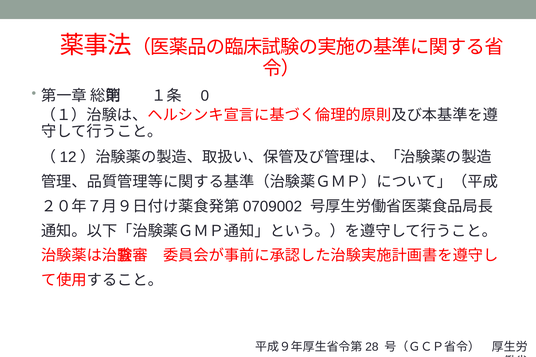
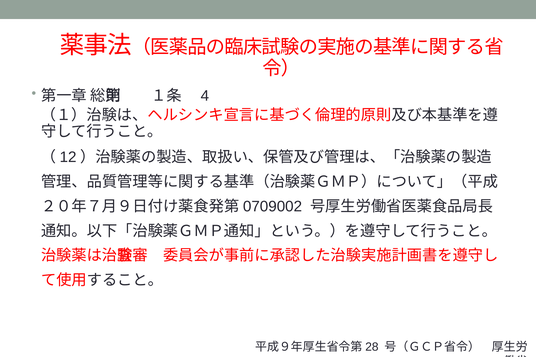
0: 0 -> 4 (205, 96)
